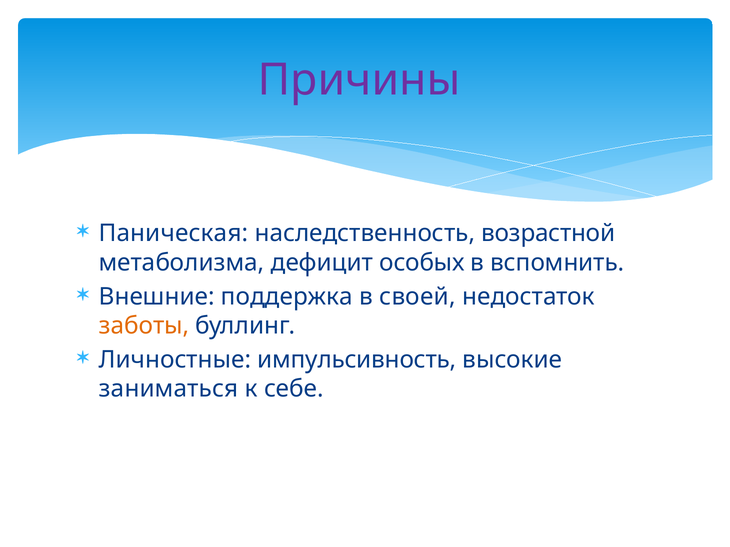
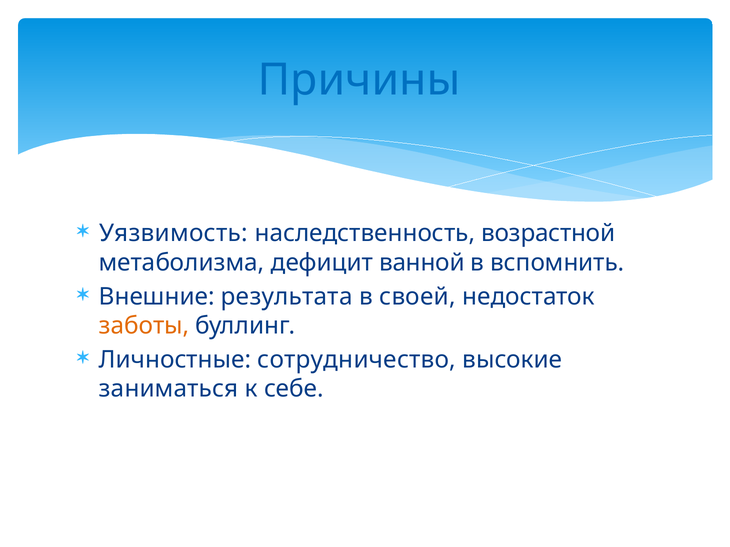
Причины colour: purple -> blue (359, 80)
Паническая: Паническая -> Уязвимость (173, 234)
особых: особых -> ванной (422, 263)
поддержка: поддержка -> результата (287, 297)
импульсивность: импульсивность -> сотрудничество (357, 360)
